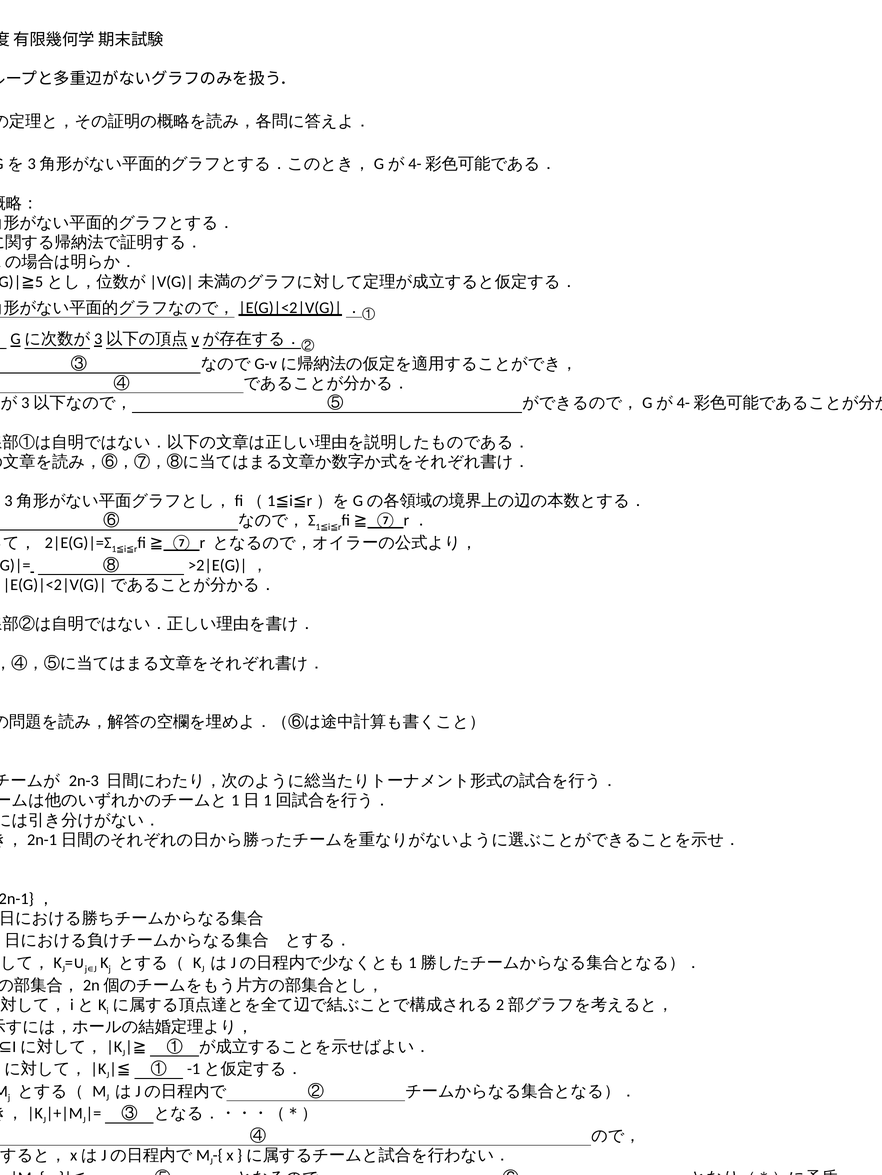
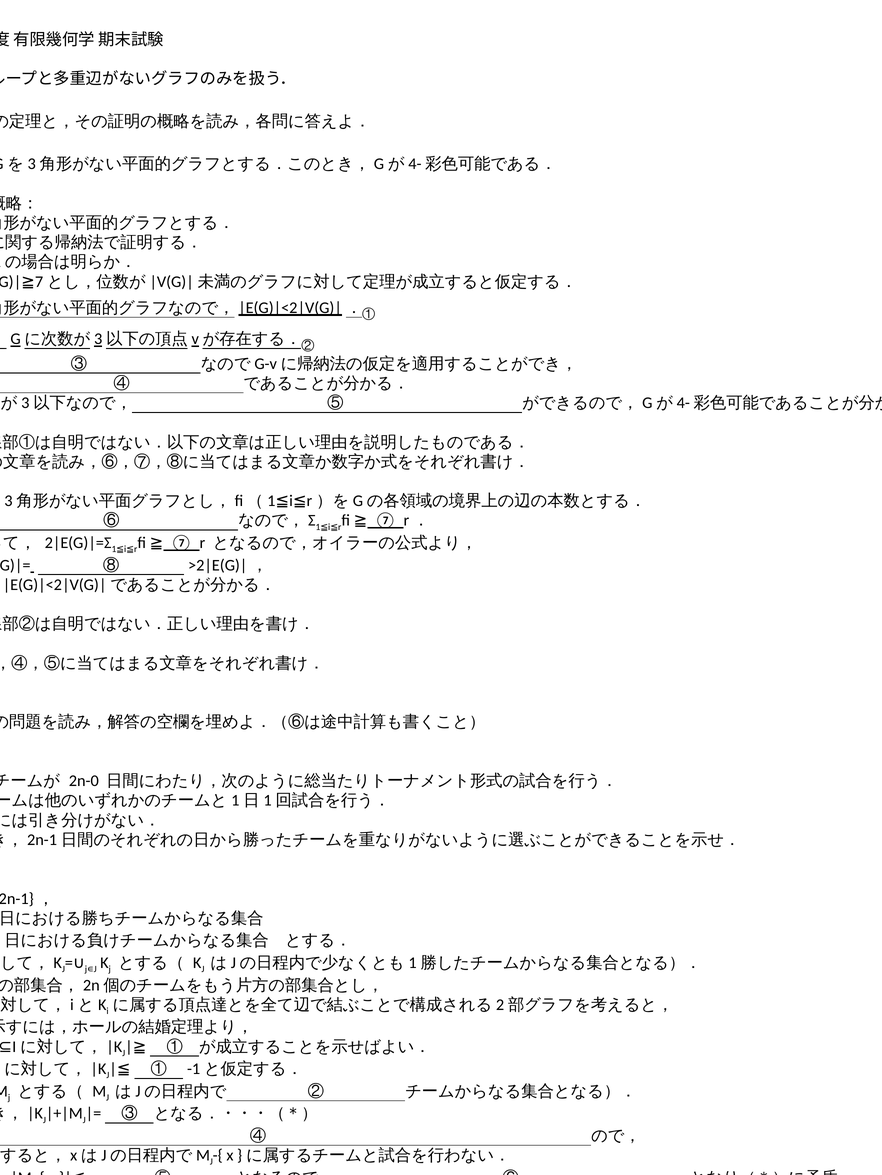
5: 5 -> 7 (39, 282)
2n-3: 2n-3 -> 2n-0 (84, 782)
